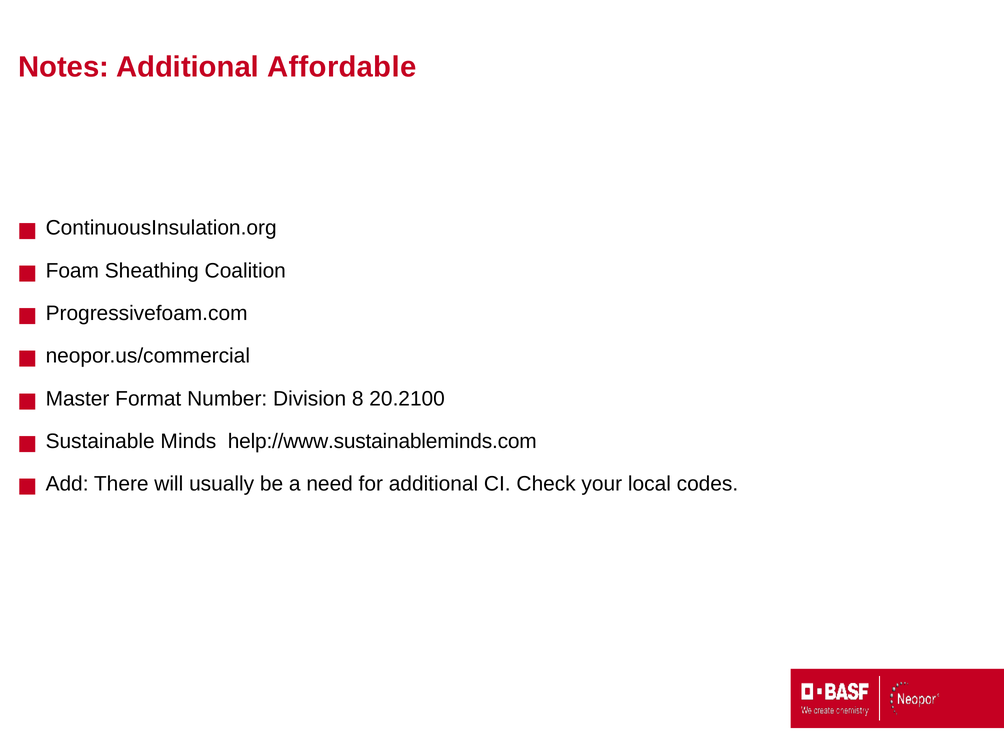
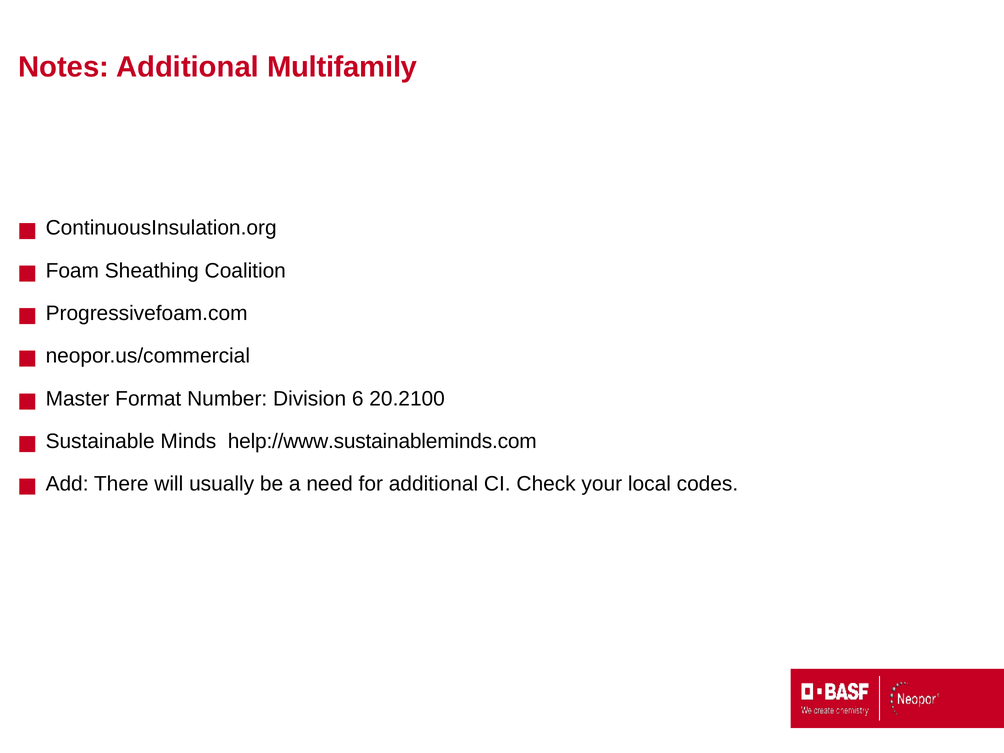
Affordable: Affordable -> Multifamily (342, 67)
8: 8 -> 6 (358, 399)
